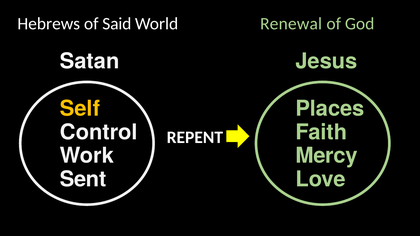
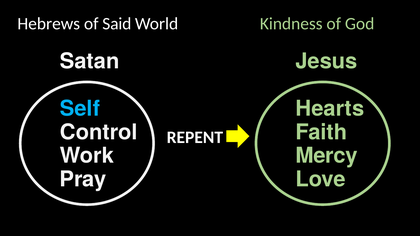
Renewal: Renewal -> Kindness (291, 24)
Self colour: yellow -> light blue (80, 109)
Places: Places -> Hearts (330, 109)
Sent: Sent -> Pray (83, 180)
